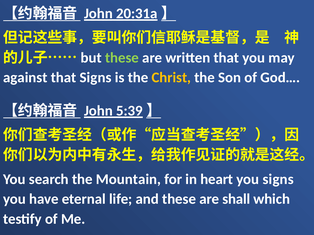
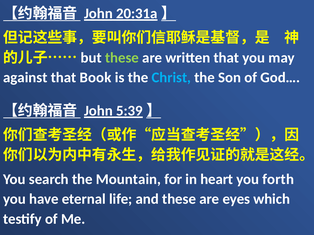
that Signs: Signs -> Book (95, 78)
Christ colour: yellow -> light blue (171, 78)
you signs: signs -> forth (278, 180)
shall: shall -> eyes (236, 199)
